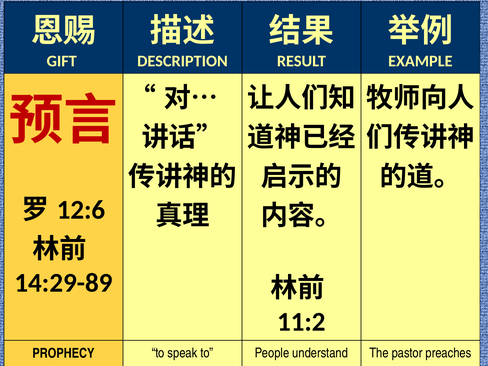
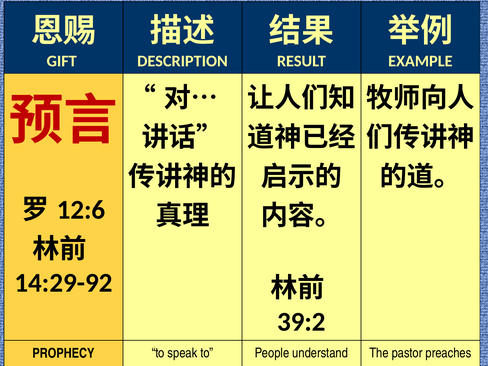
14:29-89: 14:29-89 -> 14:29-92 (63, 283)
11:2: 11:2 -> 39:2 (301, 322)
